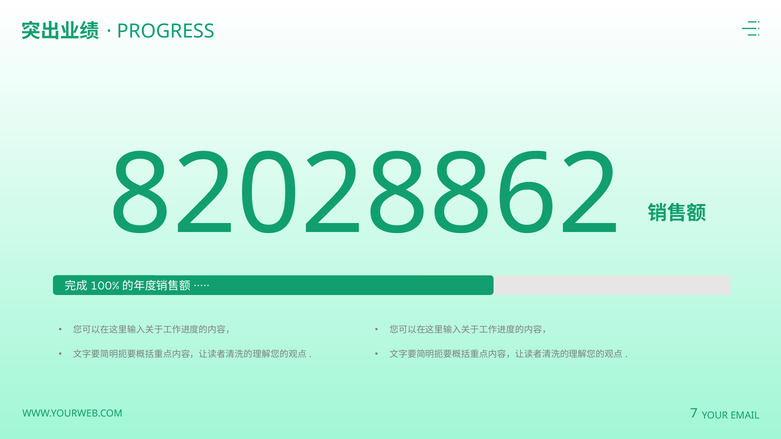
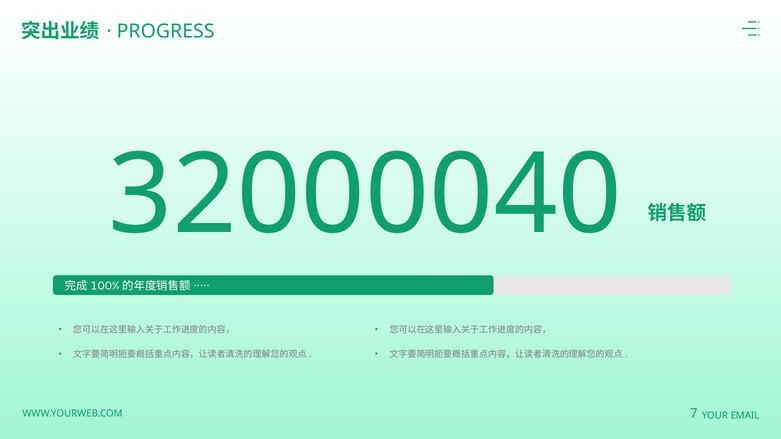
82028862: 82028862 -> 32000040 (365, 195)
